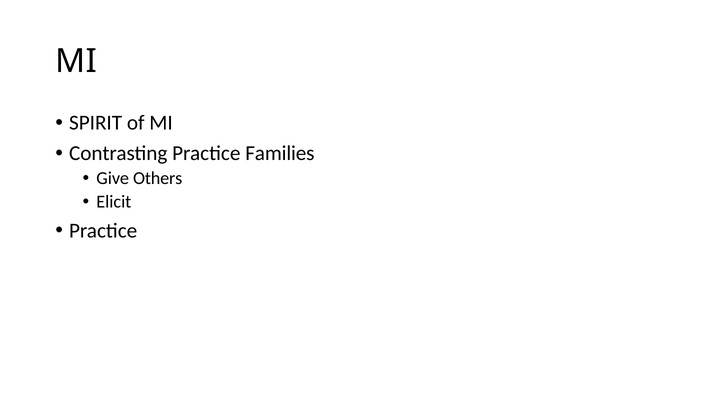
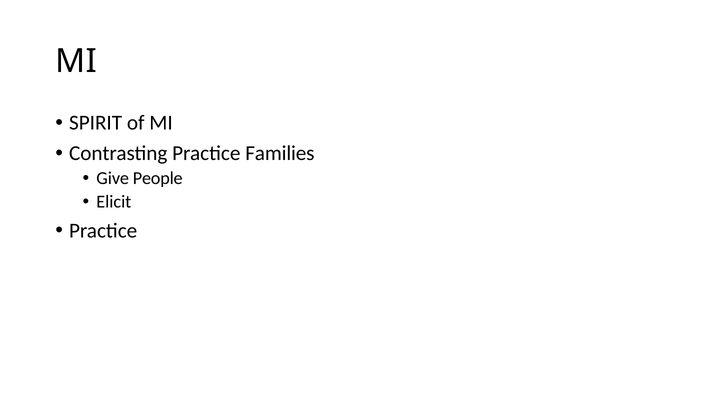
Others: Others -> People (158, 178)
